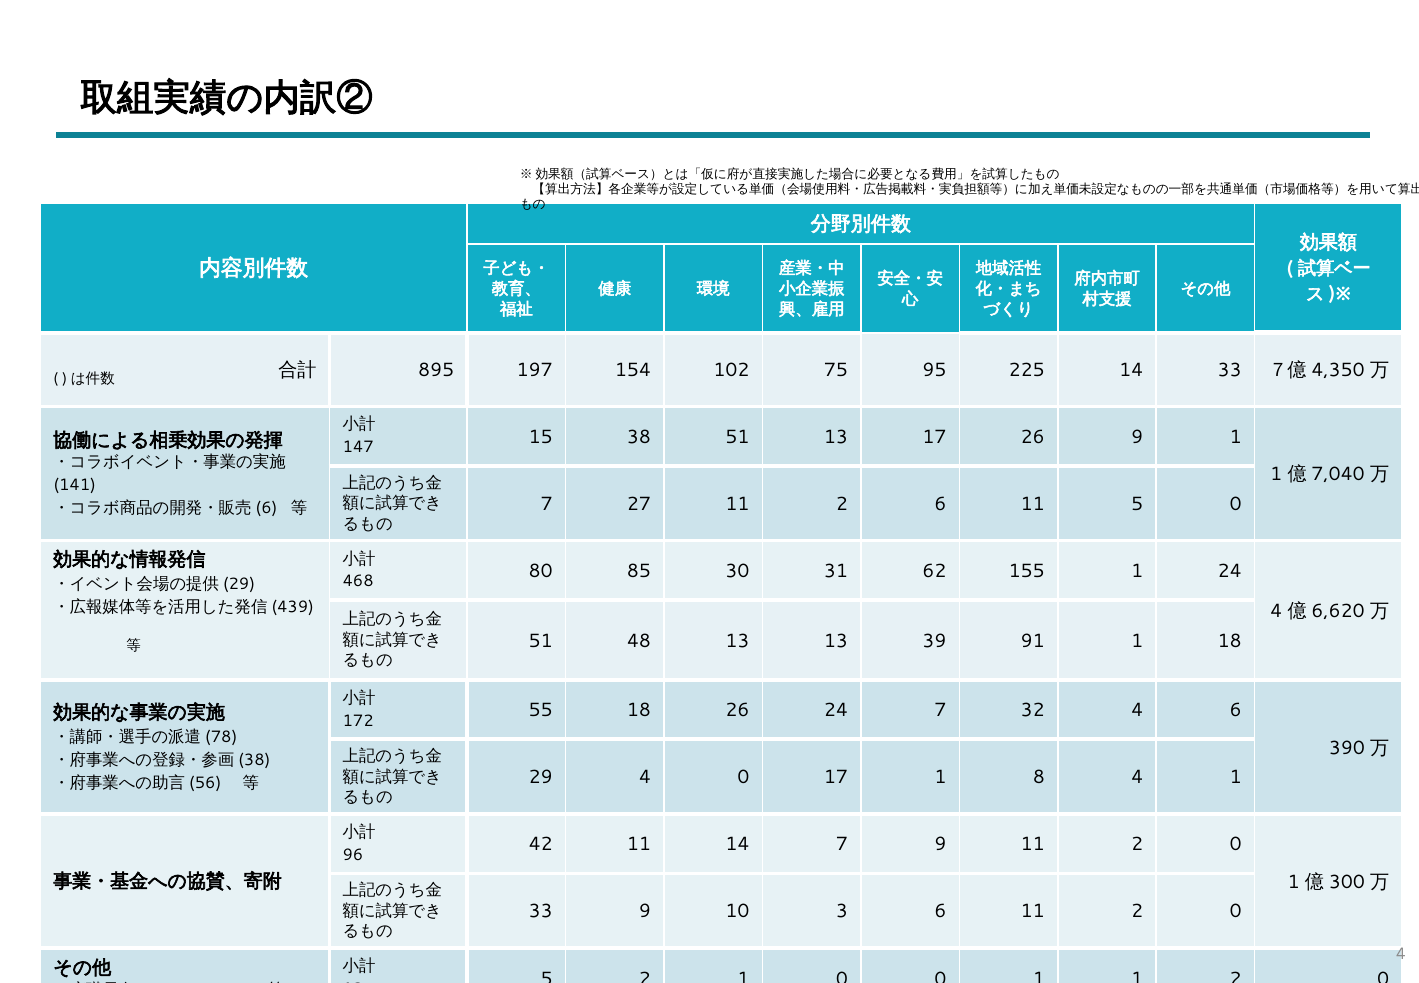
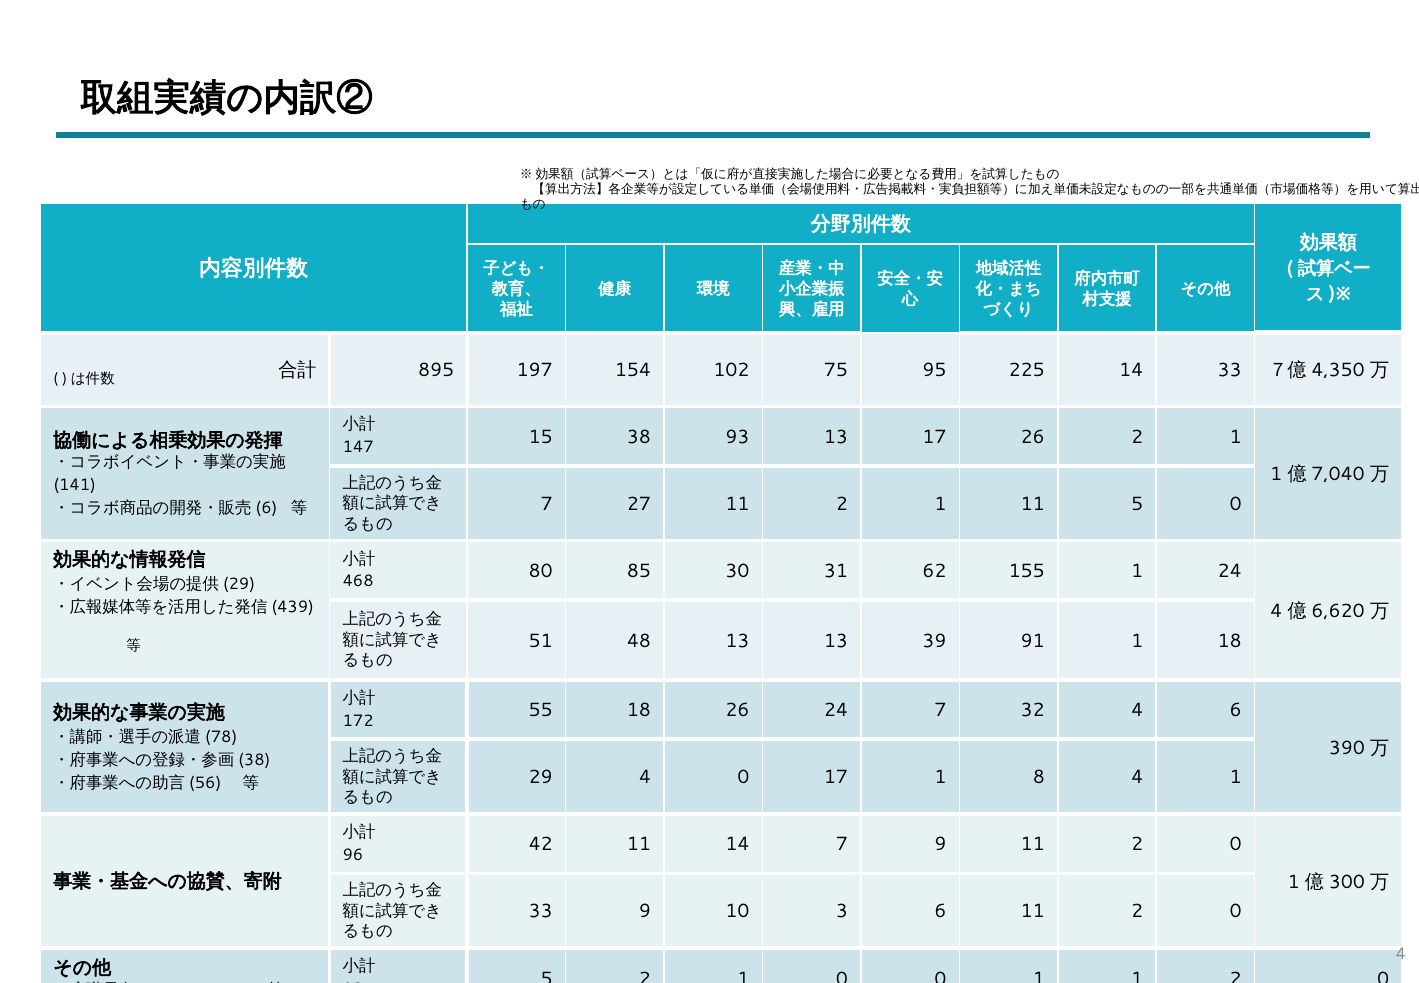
38 51: 51 -> 93 (737, 437)
26 9: 9 -> 2 (1137, 437)
11 2 6: 6 -> 1 (940, 504)
